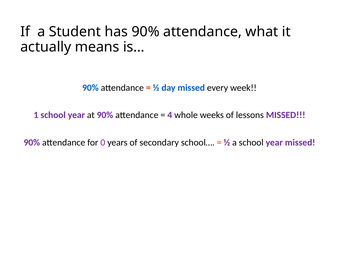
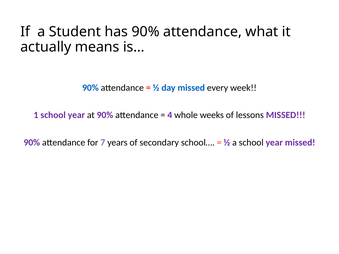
0: 0 -> 7 (103, 143)
